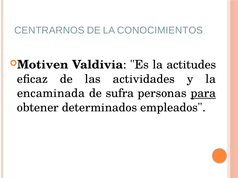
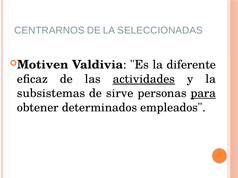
CONOCIMIENTOS: CONOCIMIENTOS -> SELECCIONADAS (160, 30)
actitudes: actitudes -> diferente (191, 65)
actividades underline: none -> present (144, 79)
encaminada: encaminada -> subsistemas (51, 93)
sufra: sufra -> sirve (120, 93)
